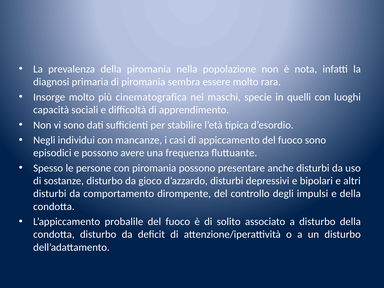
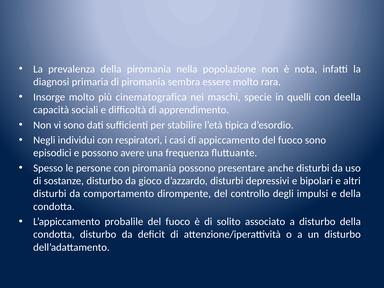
luoghi: luoghi -> deella (347, 97)
mancanze: mancanze -> respiratori (139, 140)
